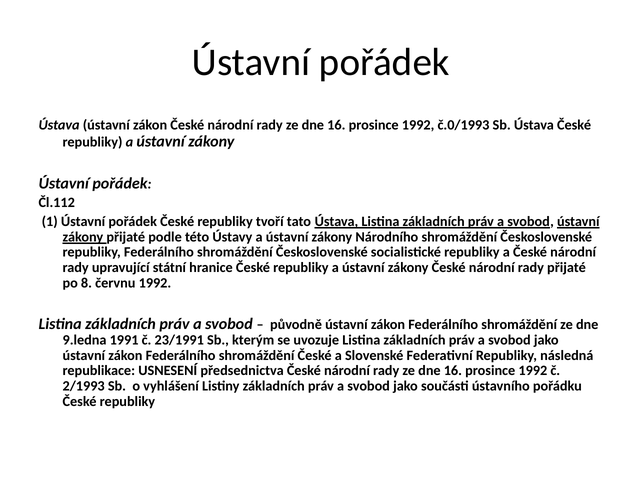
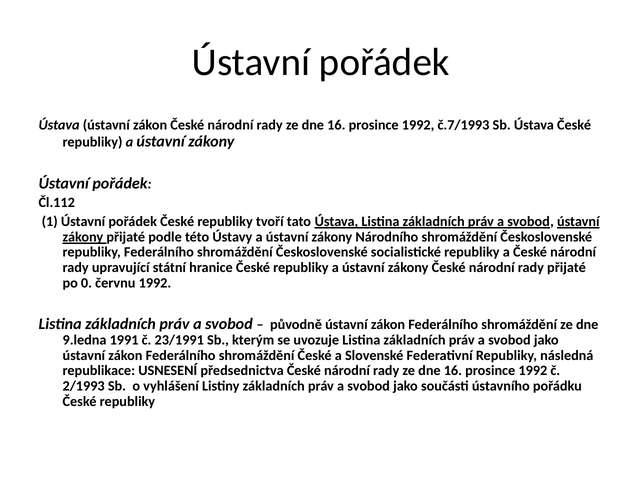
č.0/1993: č.0/1993 -> č.7/1993 (463, 125)
8: 8 -> 0 (87, 283)
